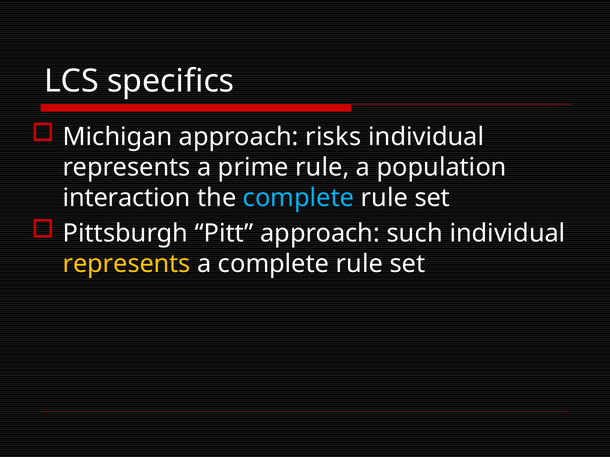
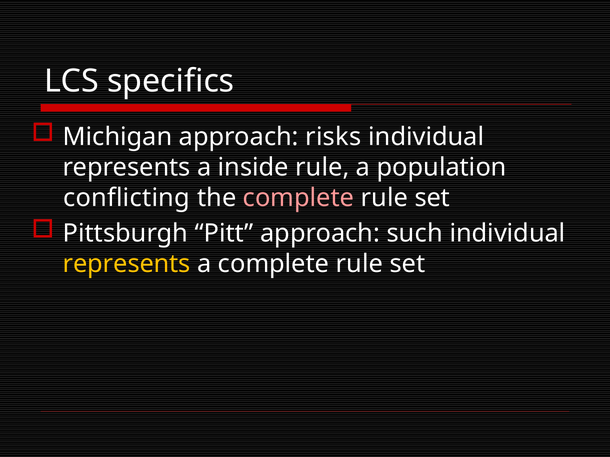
prime: prime -> inside (253, 167)
interaction: interaction -> conflicting (127, 198)
complete colour: light blue -> pink (299, 198)
